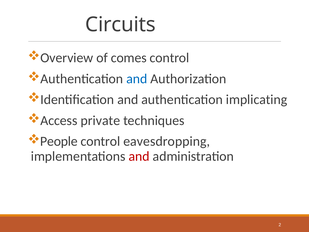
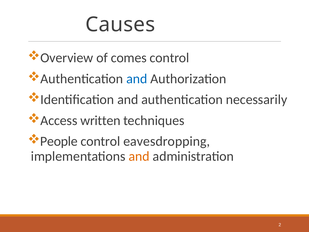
Circuits: Circuits -> Causes (120, 25)
implicating: implicating -> necessarily (257, 100)
private: private -> written (100, 120)
and colour: red -> orange (139, 156)
